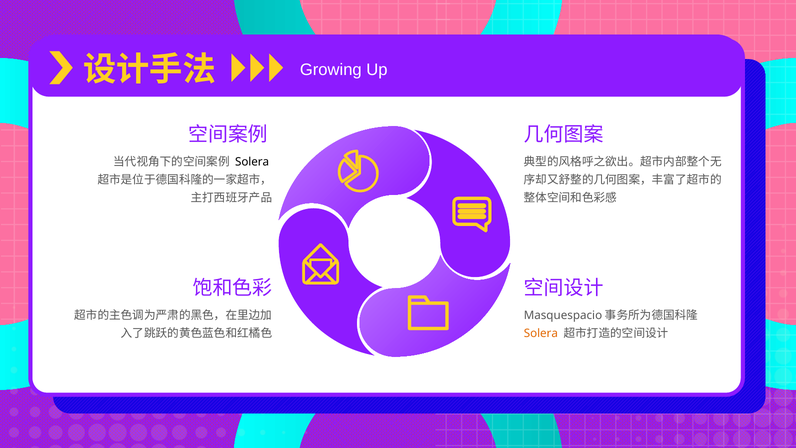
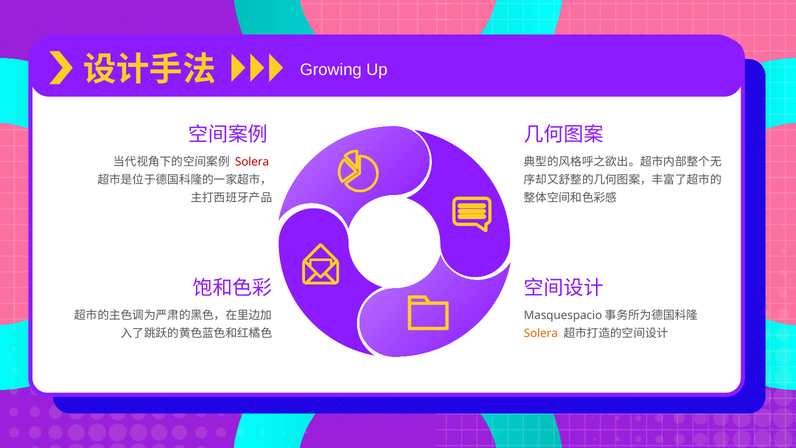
Solera colour: black -> red (252, 162)
